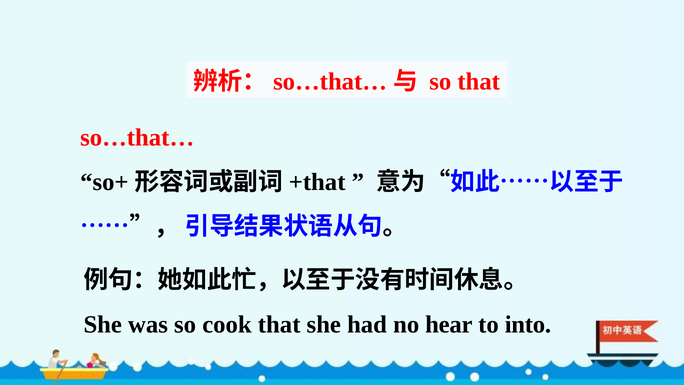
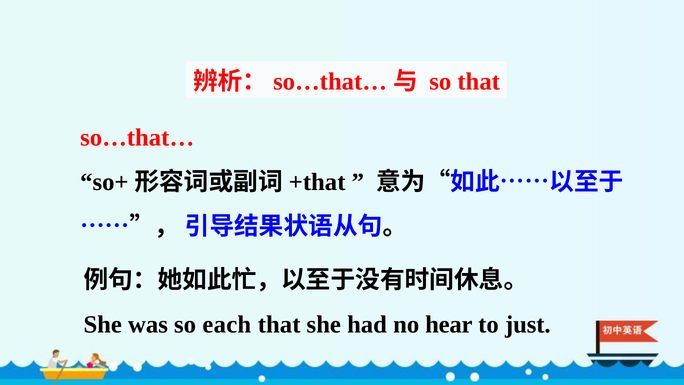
cook: cook -> each (227, 324)
into: into -> just (528, 324)
